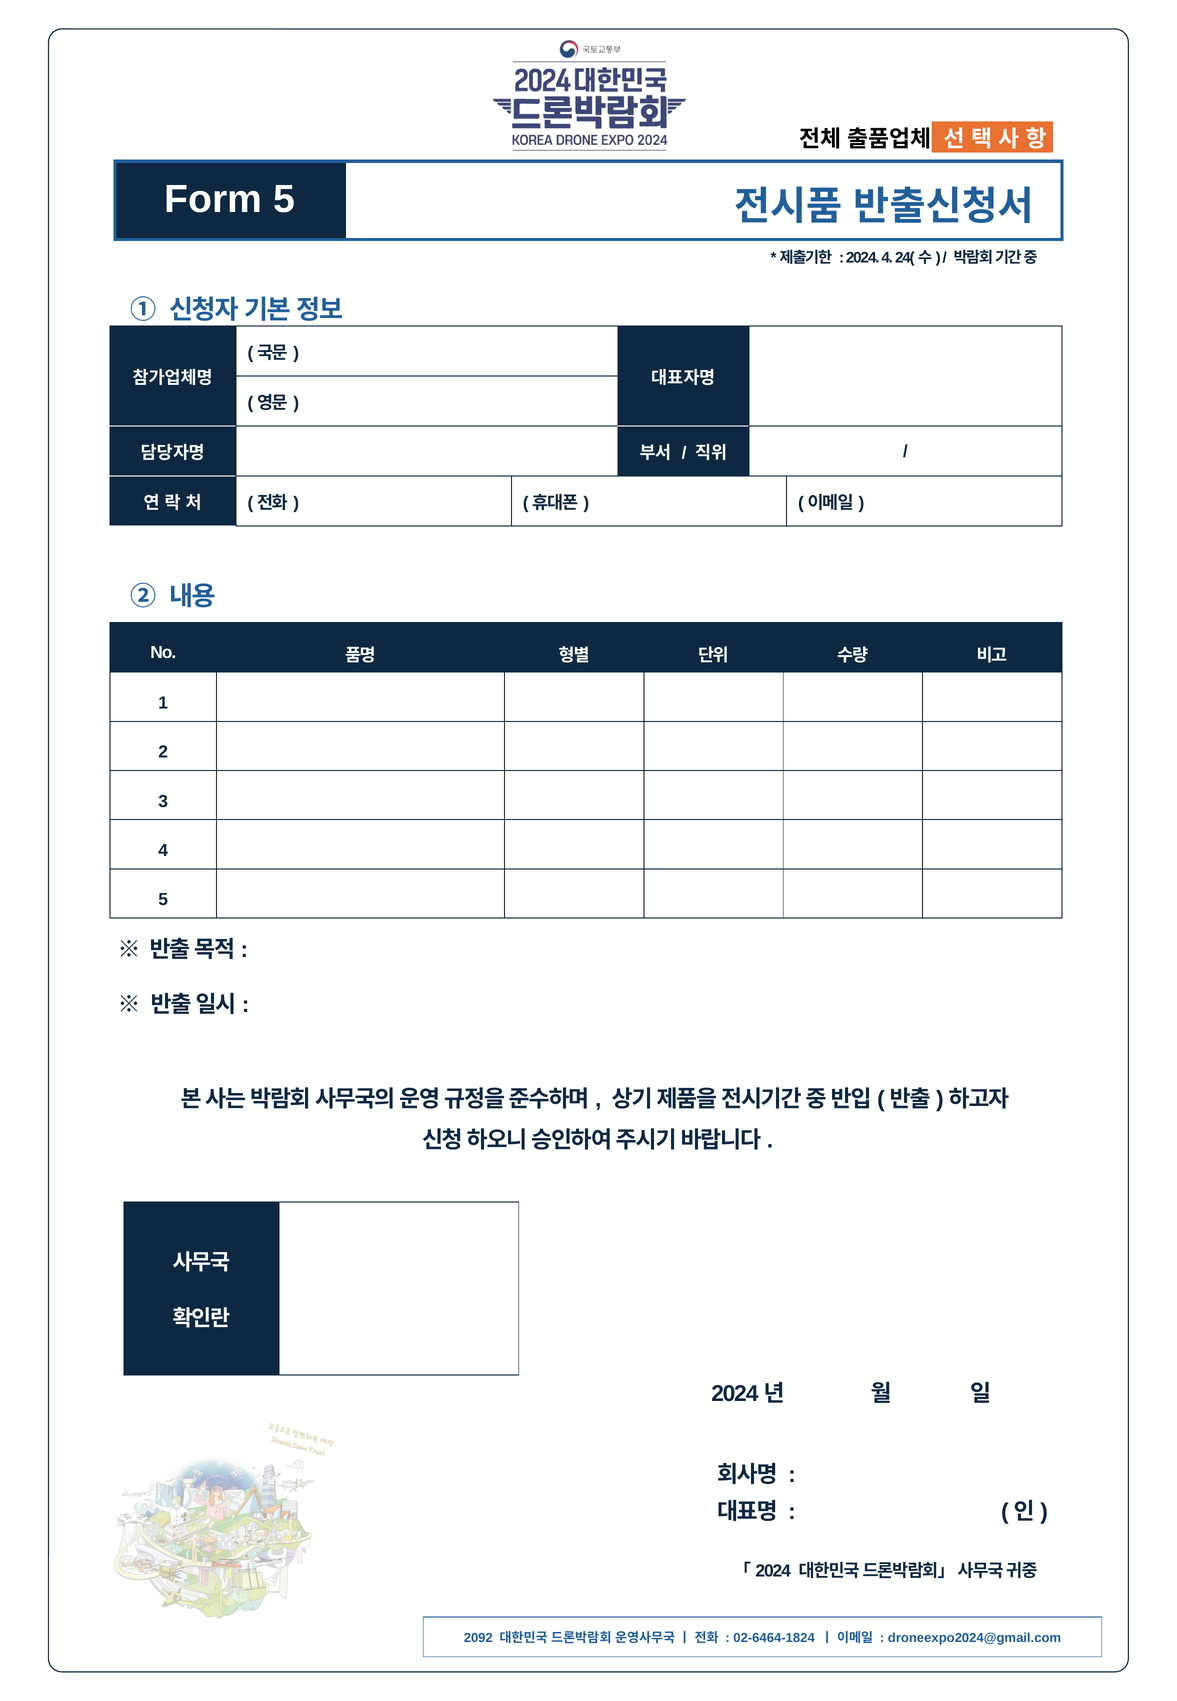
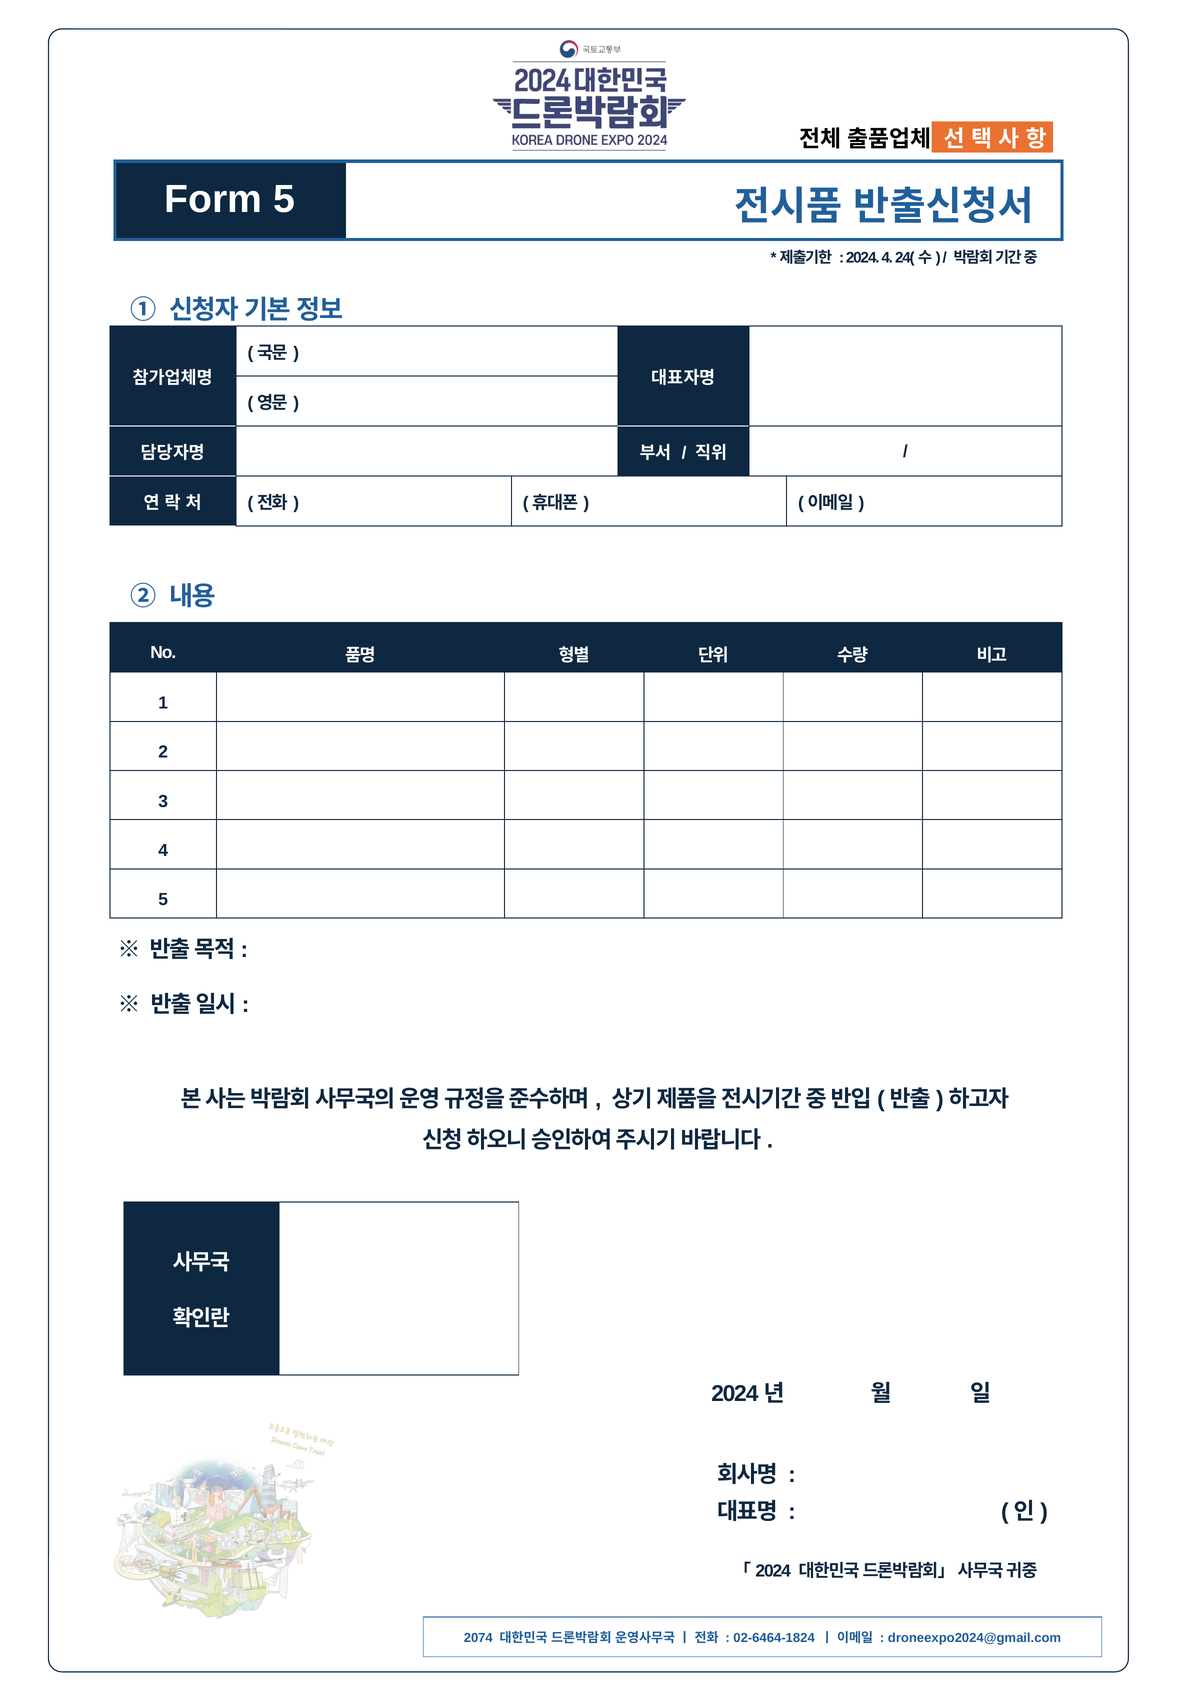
2092: 2092 -> 2074 (478, 1637)
